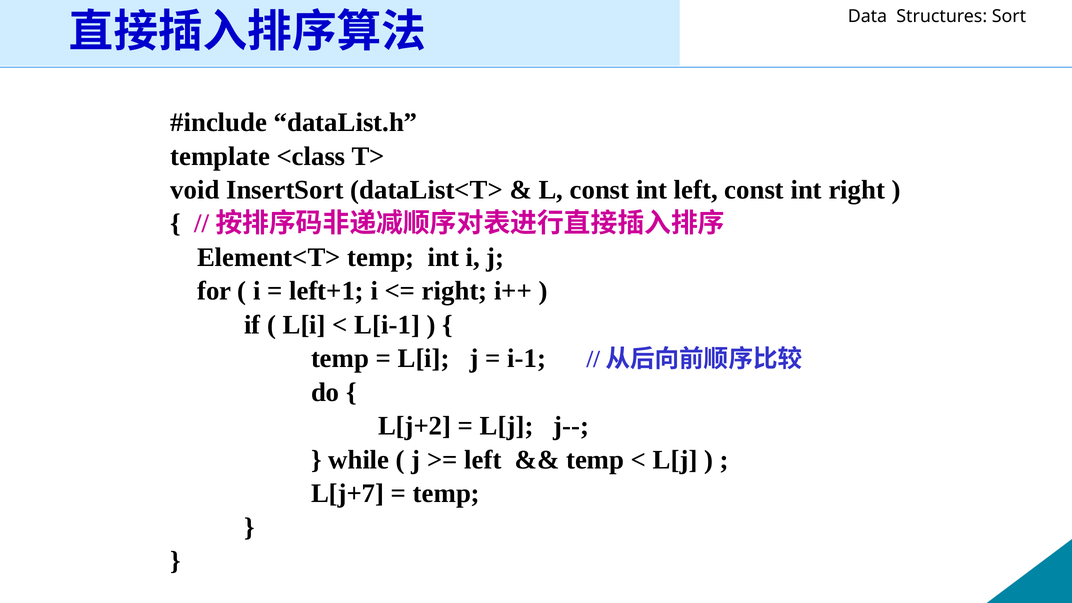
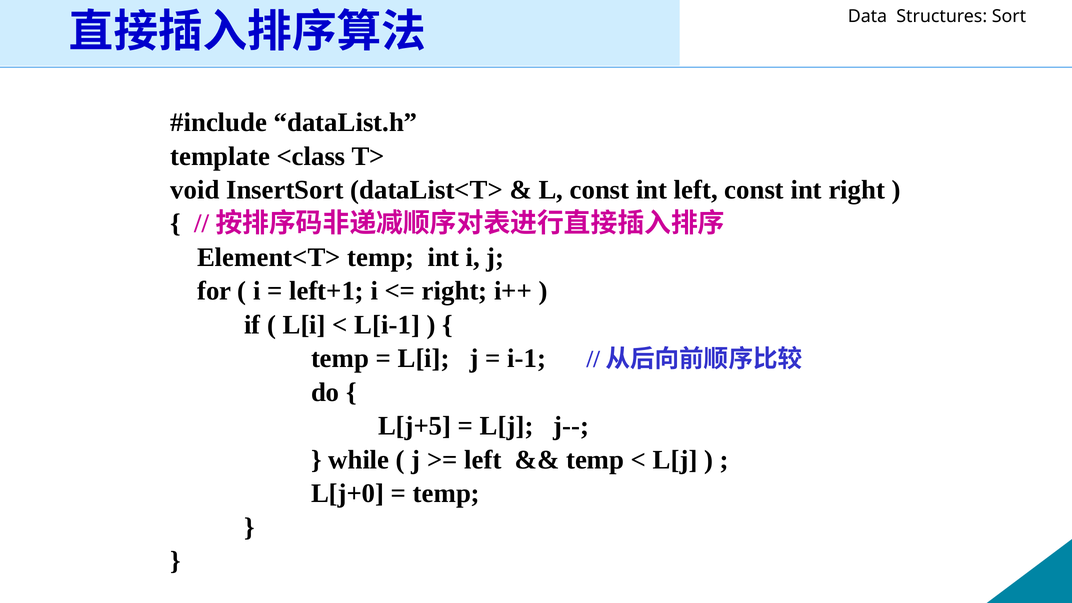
L[j+2: L[j+2 -> L[j+5 (415, 426)
L[j+7: L[j+7 -> L[j+0 (348, 494)
